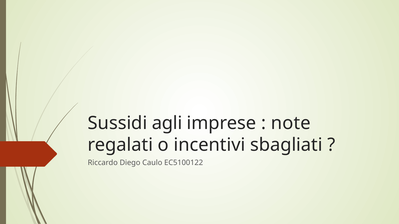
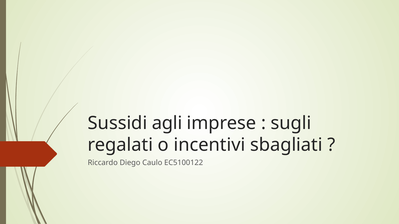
note: note -> sugli (291, 123)
